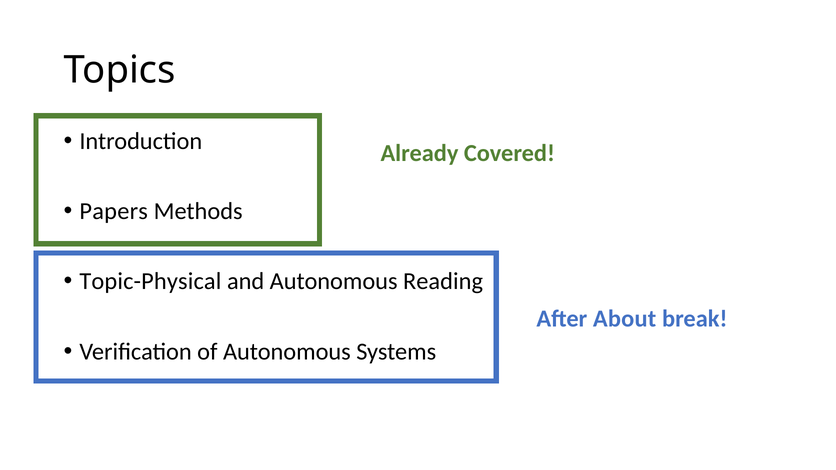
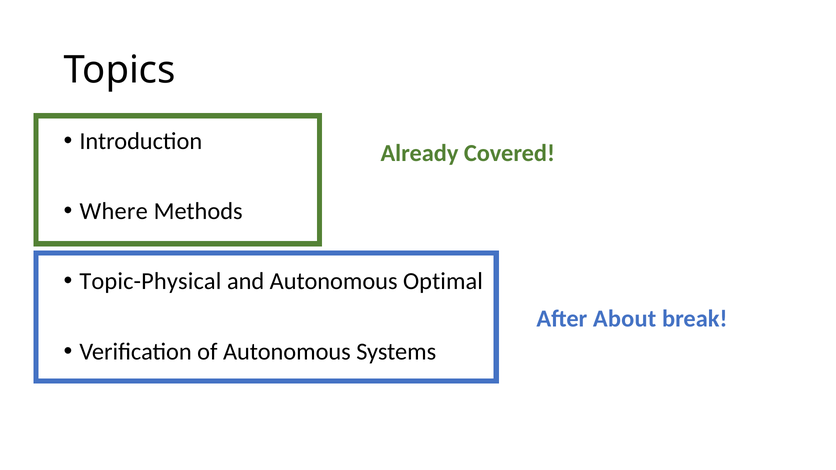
Papers: Papers -> Where (114, 211)
Reading: Reading -> Optimal (443, 282)
